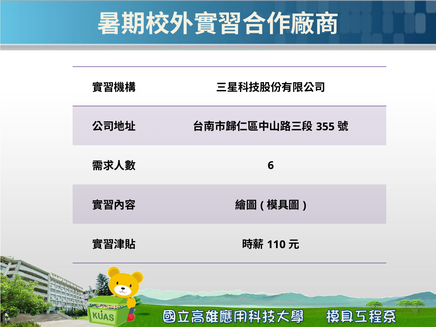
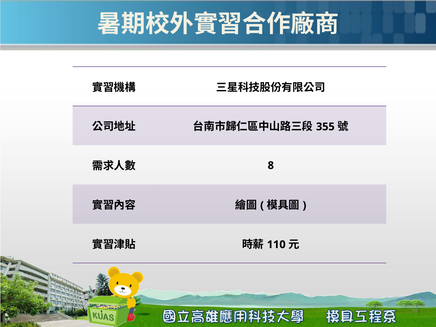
6: 6 -> 8 (271, 165)
